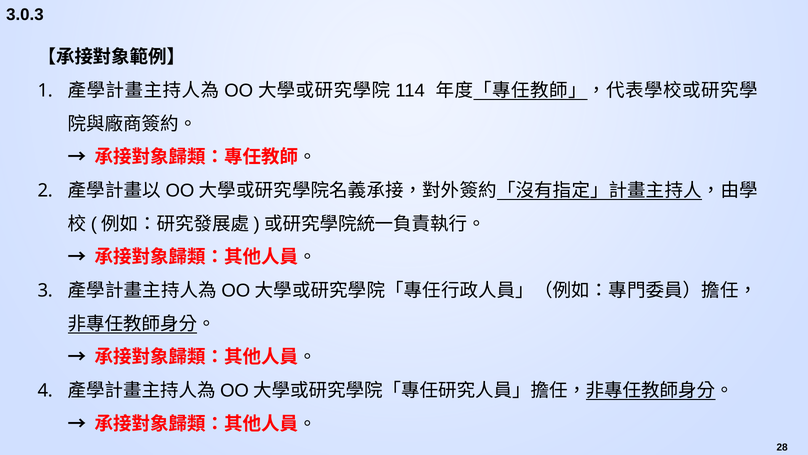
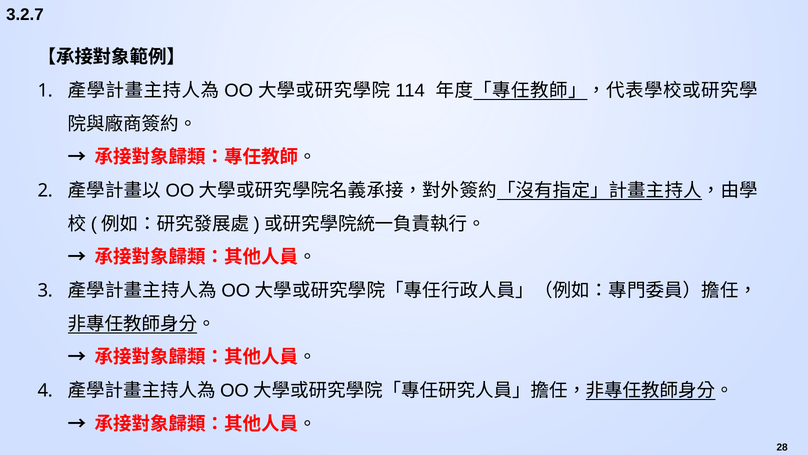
3.0.3: 3.0.3 -> 3.2.7 (25, 15)
